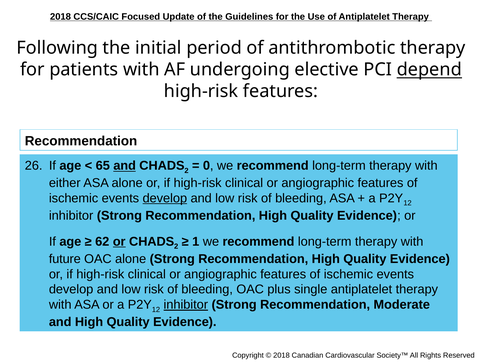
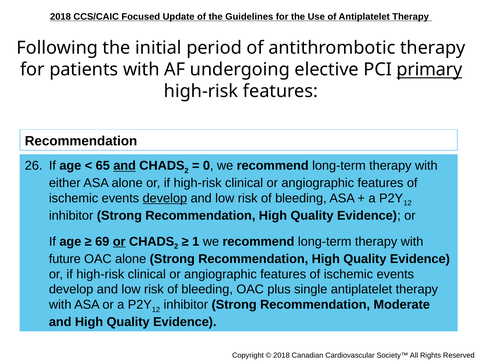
depend: depend -> primary (429, 70)
62: 62 -> 69 (102, 241)
inhibitor underline: present -> none (186, 304)
